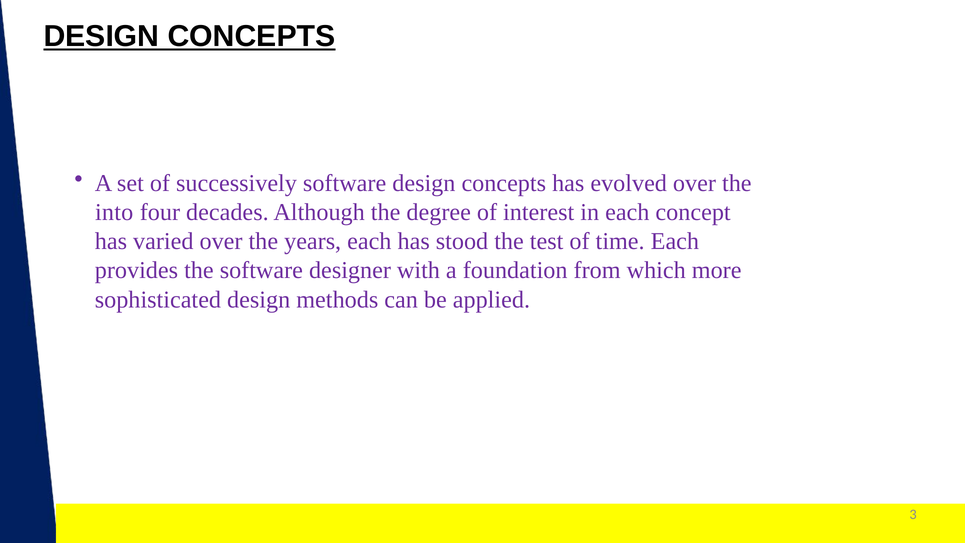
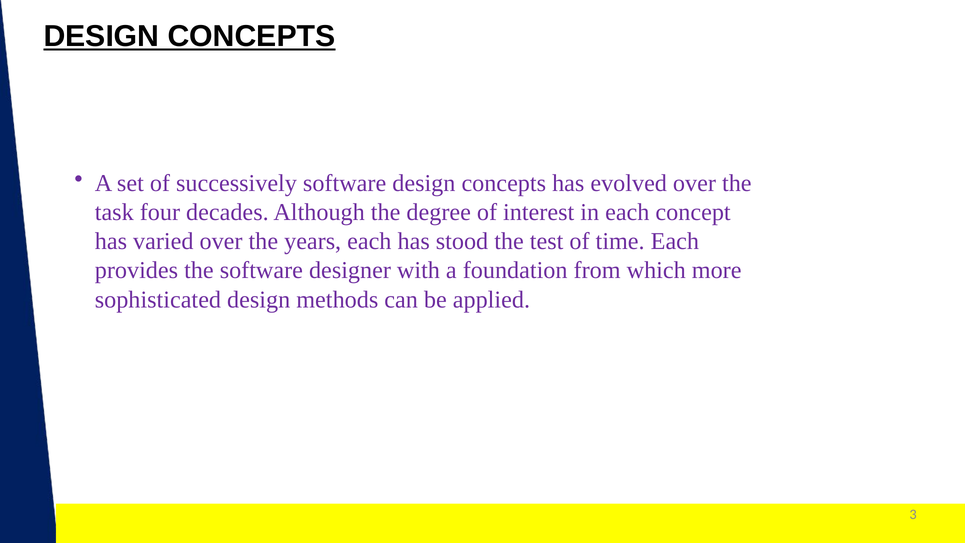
into: into -> task (114, 212)
